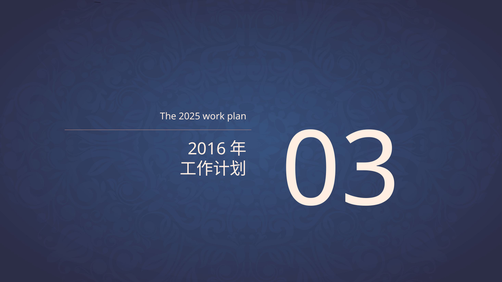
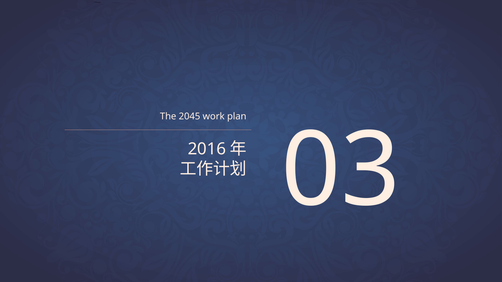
2025: 2025 -> 2045 (189, 116)
